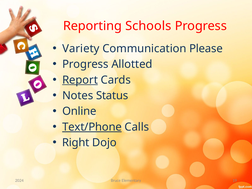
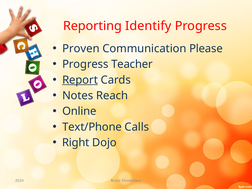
Schools: Schools -> Identify (148, 26)
Variety: Variety -> Proven (81, 49)
Allotted: Allotted -> Teacher (132, 64)
Status: Status -> Reach (112, 96)
Text/Phone underline: present -> none (92, 127)
